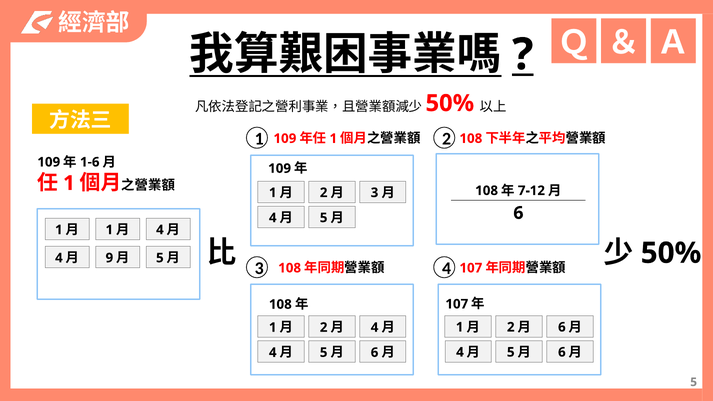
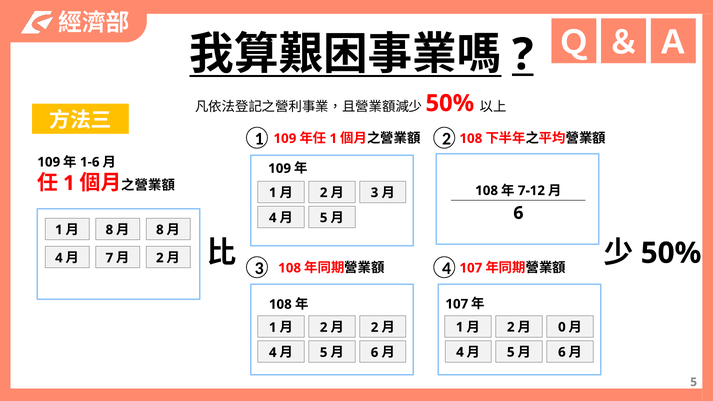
1: 1 -> 8 (109, 230)
4: 4 -> 8 (160, 230)
9: 9 -> 7 (109, 258)
5: 5 -> 2 (160, 258)
6: 6 -> 0 (562, 327)
4: 4 -> 2 (375, 327)
